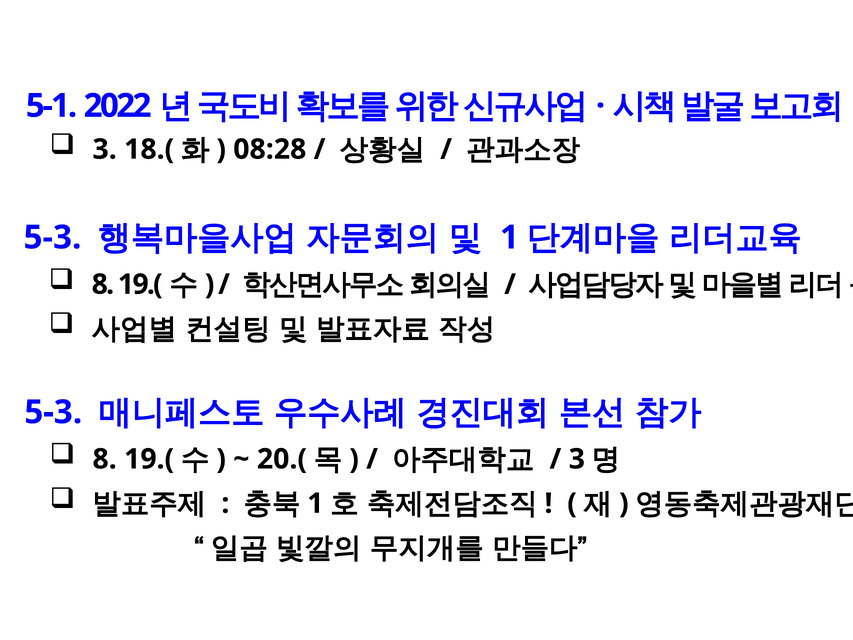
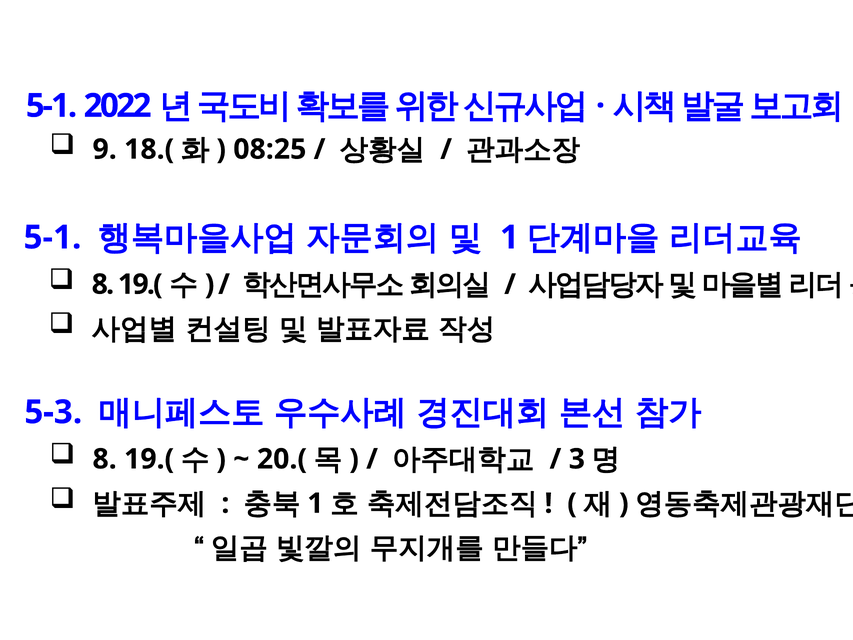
3: 3 -> 9 (105, 149)
08:28: 08:28 -> 08:25 (270, 149)
5-3: 5-3 -> 5-1 (52, 237)
